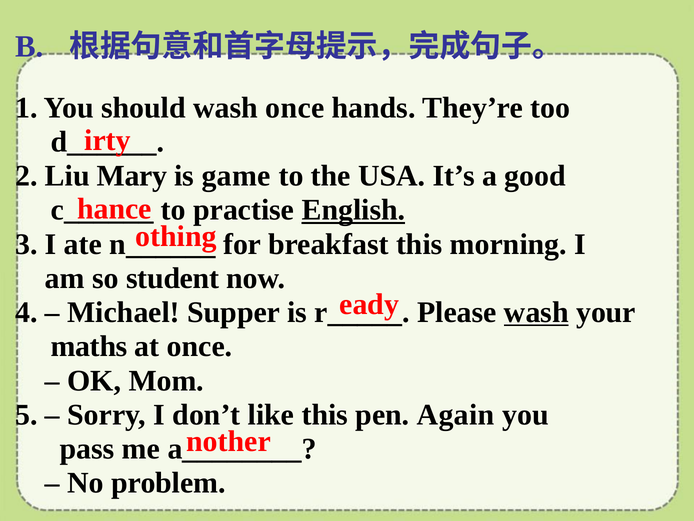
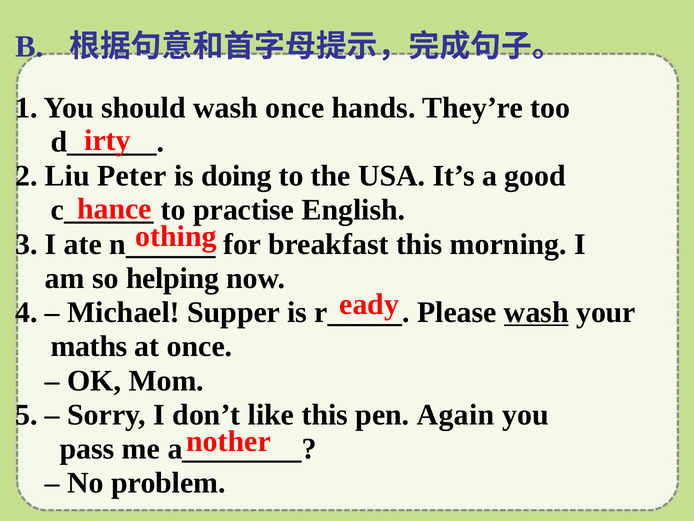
Mary: Mary -> Peter (132, 176)
game: game -> doing (237, 176)
English underline: present -> none (353, 210)
student: student -> helping (173, 278)
